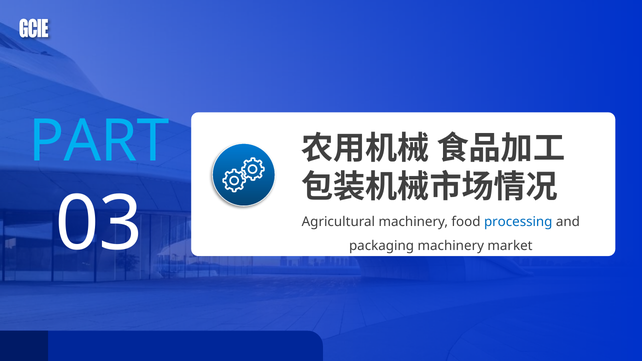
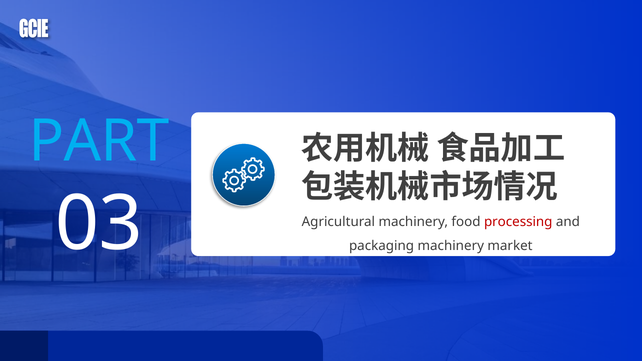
processing colour: blue -> red (518, 222)
